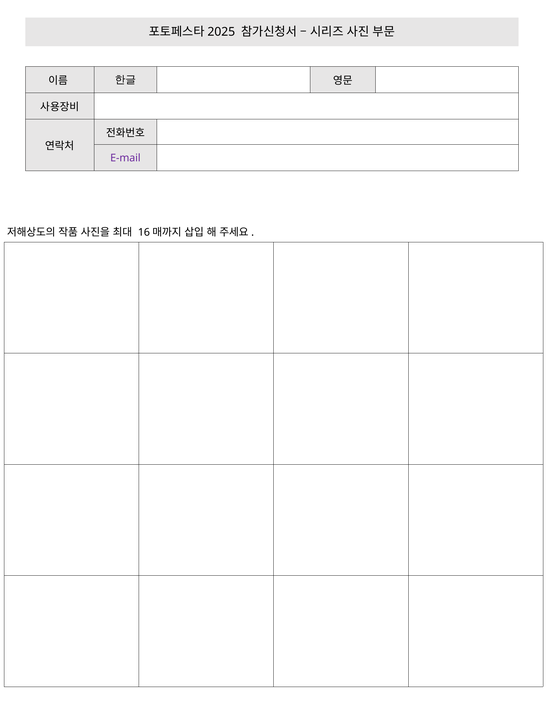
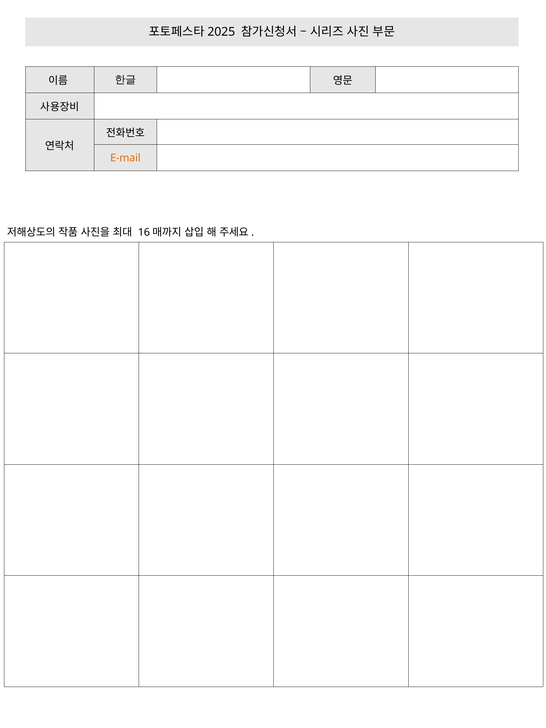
E-mail colour: purple -> orange (125, 158)
